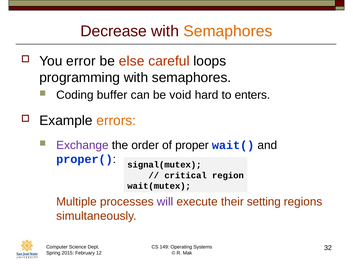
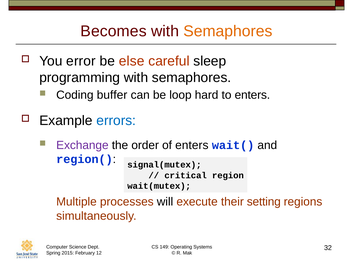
Decrease: Decrease -> Becomes (114, 31)
loops: loops -> sleep (210, 61)
void: void -> loop (180, 95)
errors colour: orange -> blue (116, 120)
of proper: proper -> enters (192, 145)
proper(: proper( -> region( (84, 159)
will colour: purple -> black (165, 202)
